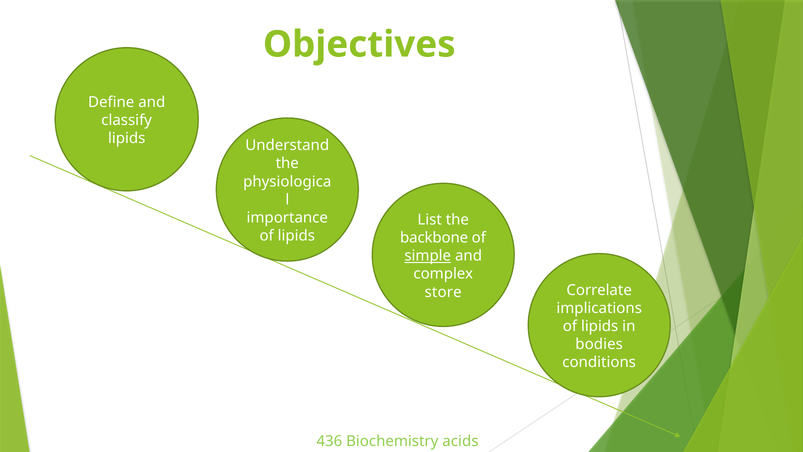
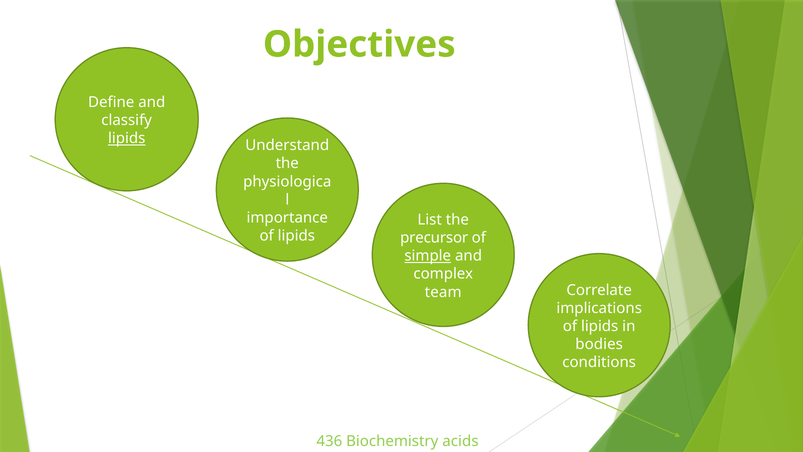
lipids underline: none -> present (127, 138)
backbone: backbone -> precursor (434, 238)
store: store -> team (443, 292)
